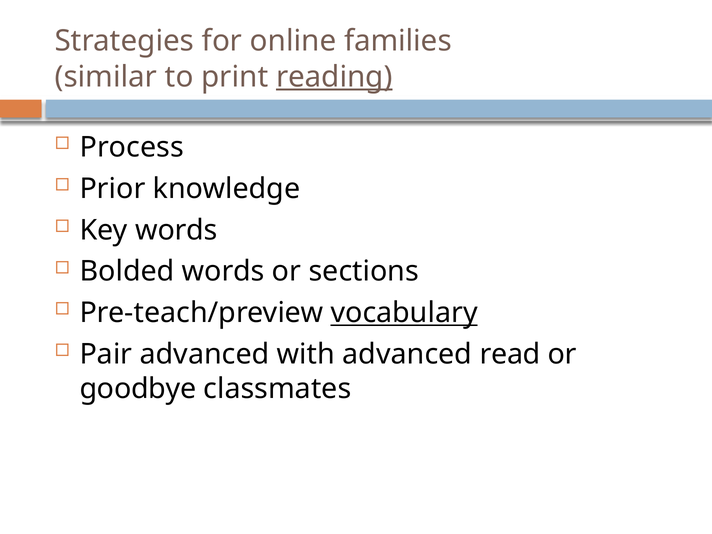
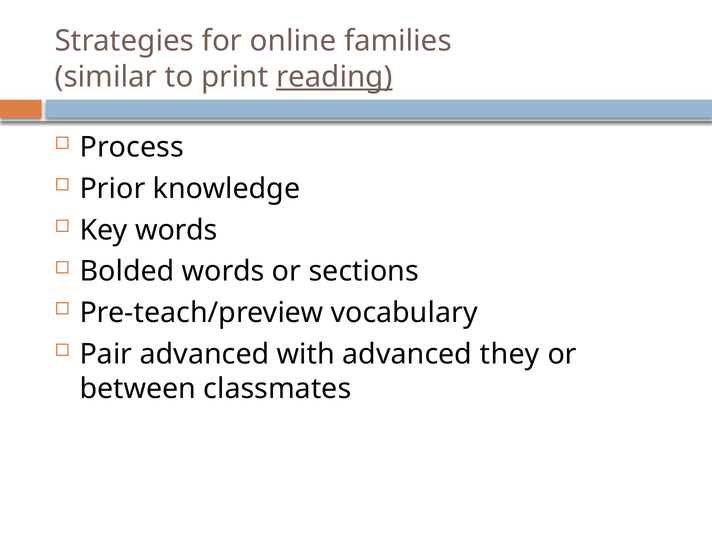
vocabulary underline: present -> none (404, 313)
read: read -> they (510, 354)
goodbye: goodbye -> between (138, 389)
